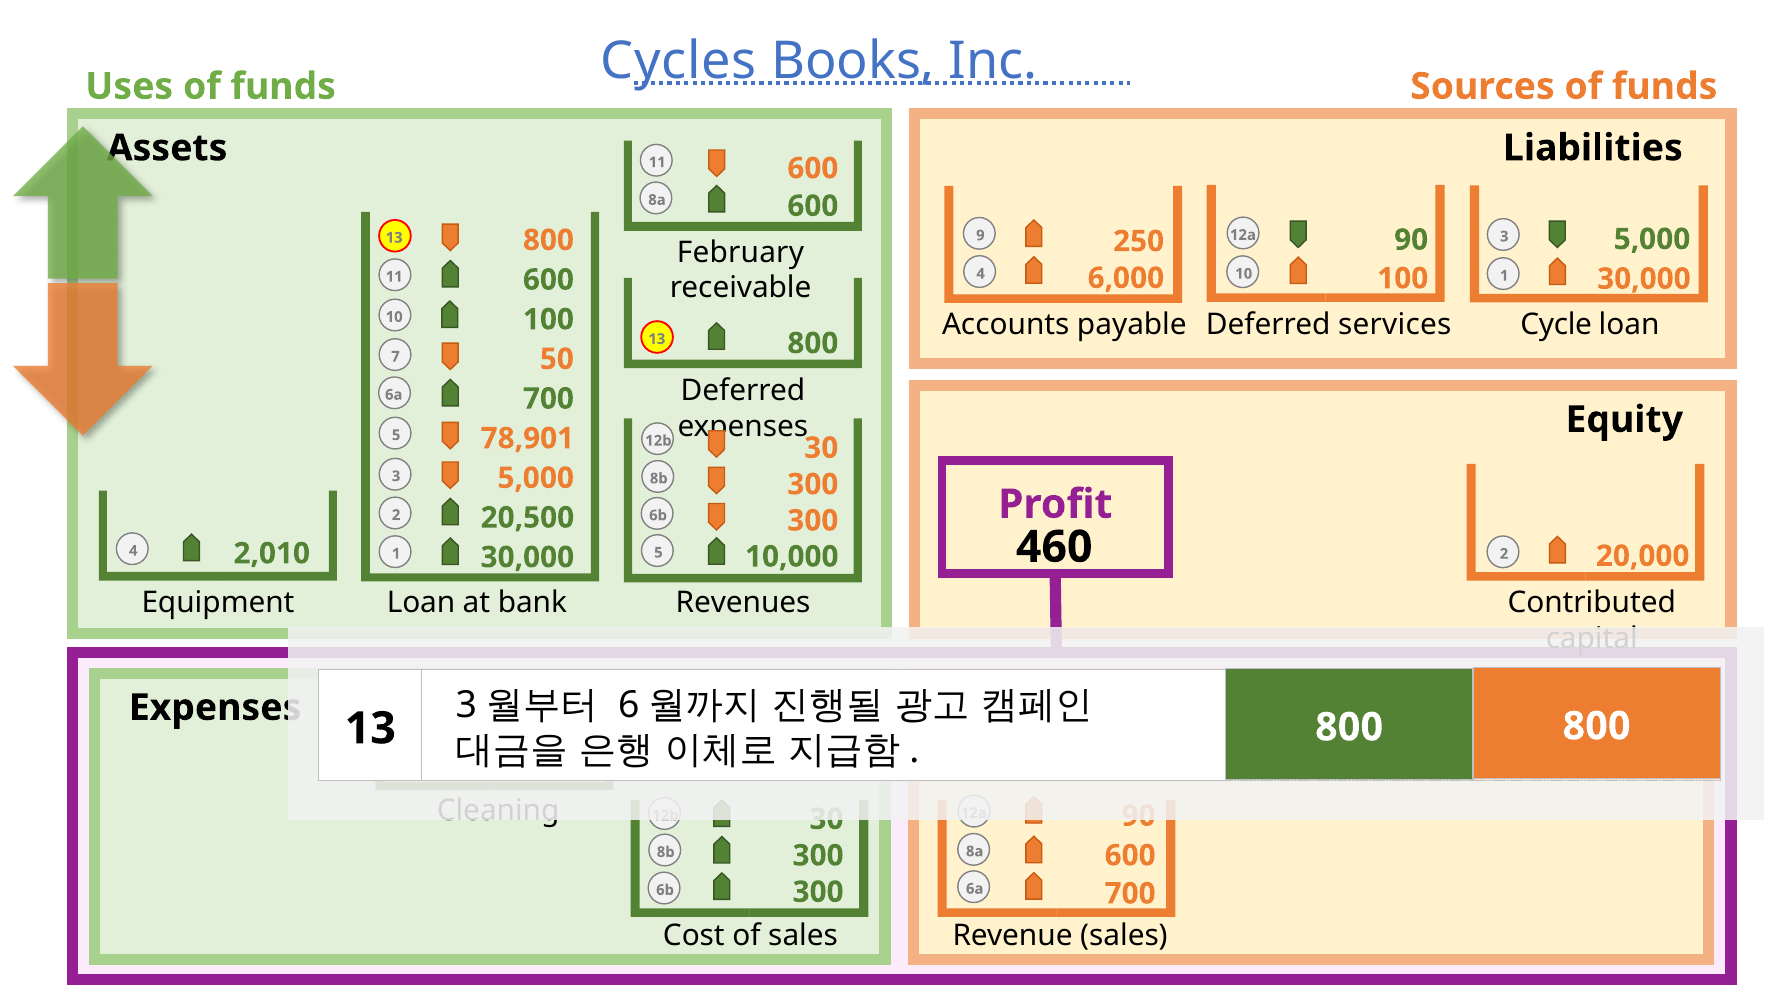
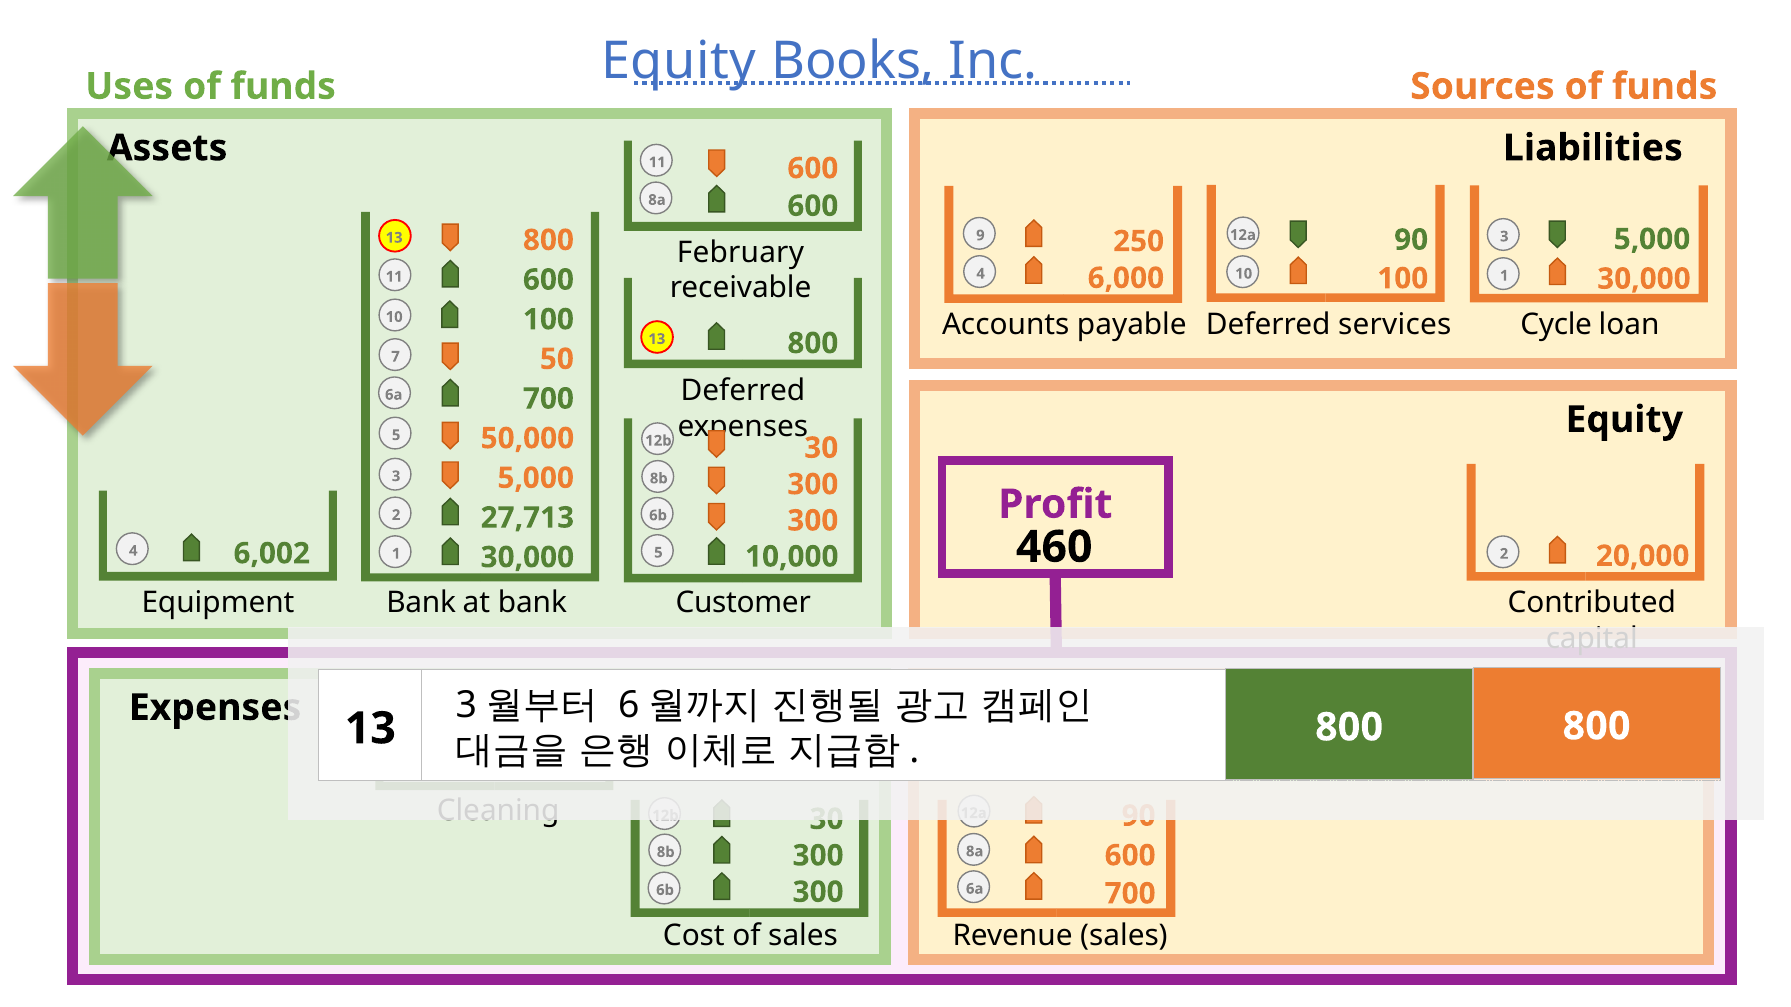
Cycles: Cycles -> Equity (679, 61)
78,901: 78,901 -> 50,000 (527, 439)
20,500: 20,500 -> 27,713 (527, 518)
2,010: 2,010 -> 6,002 (272, 554)
Loan: Loan -> Bank (421, 603)
Revenues: Revenues -> Customer (743, 603)
